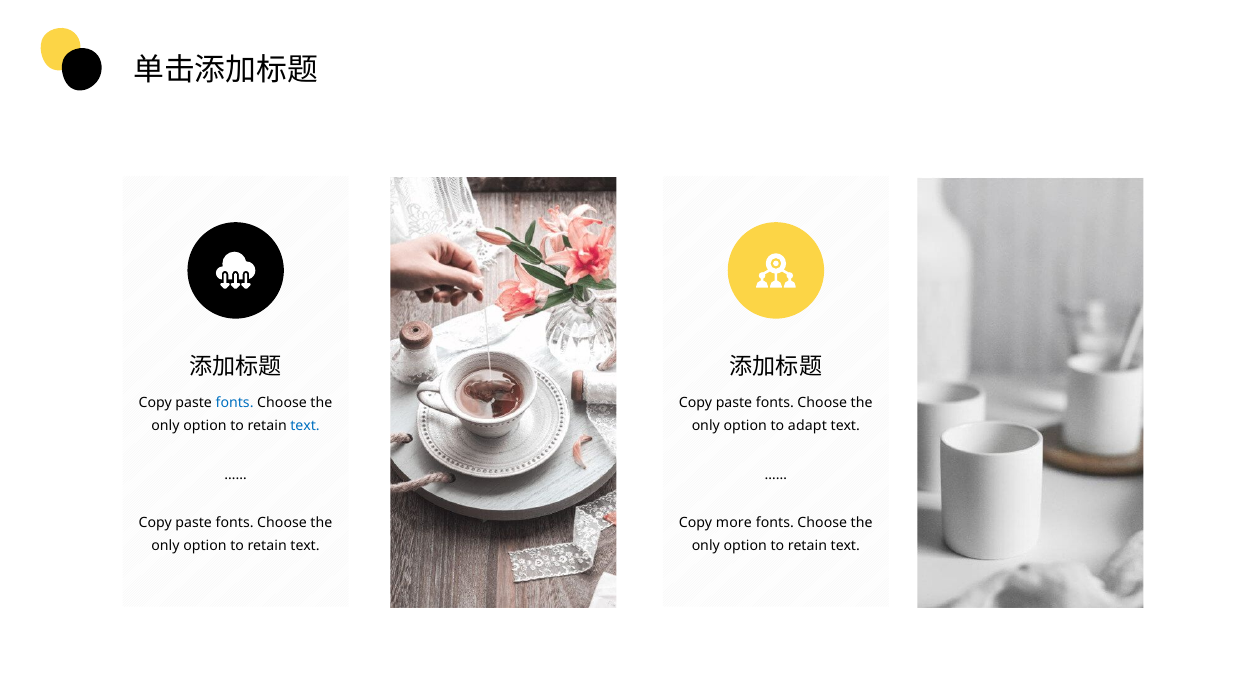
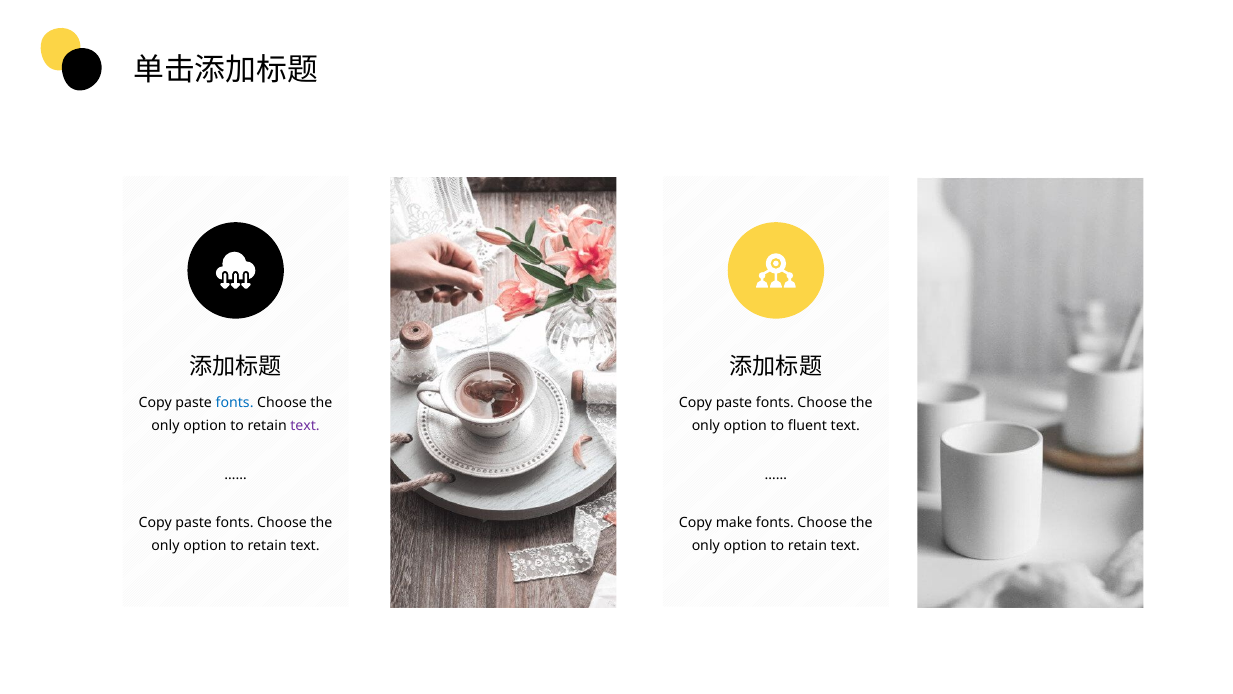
text colour: blue -> purple (305, 426)
adapt: adapt -> fluent (807, 426)
more: more -> make (734, 522)
